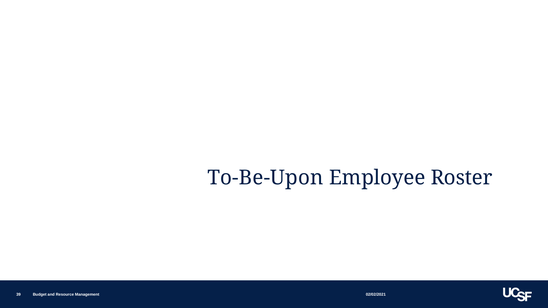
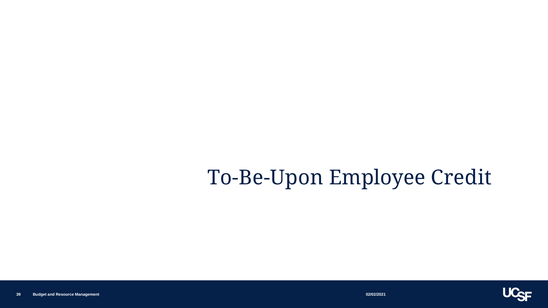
Roster: Roster -> Credit (461, 178)
